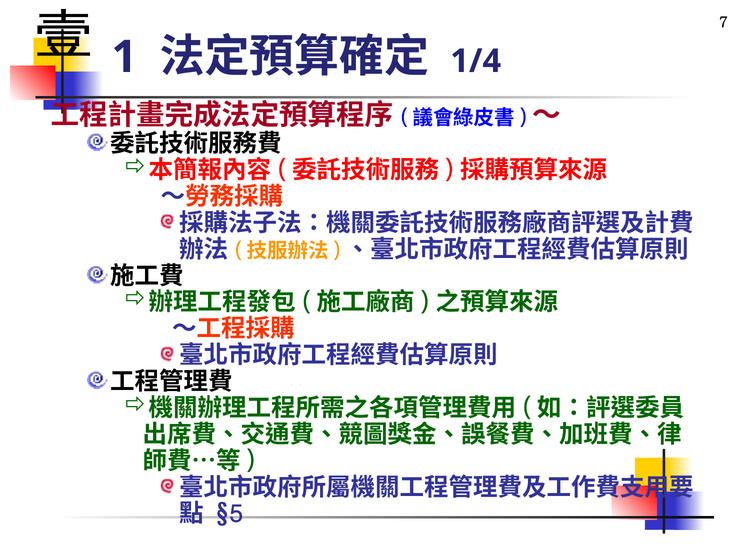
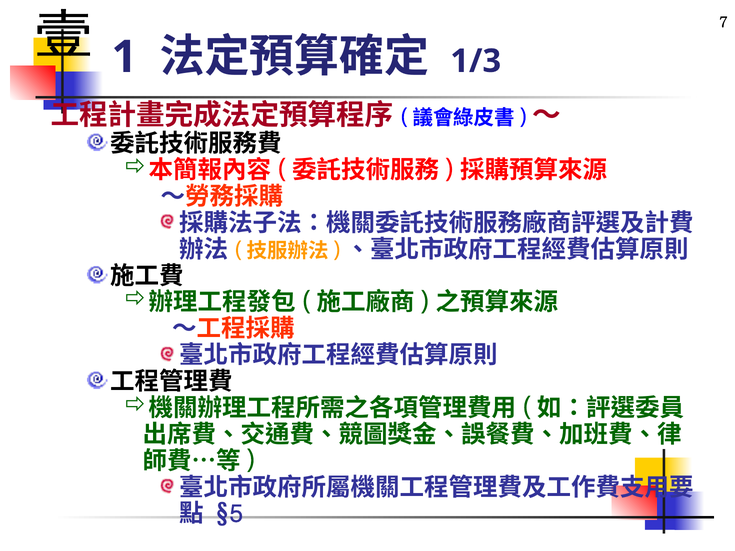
1/4: 1/4 -> 1/3 (476, 61)
